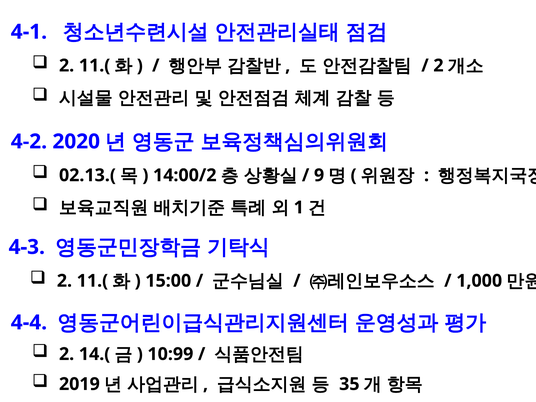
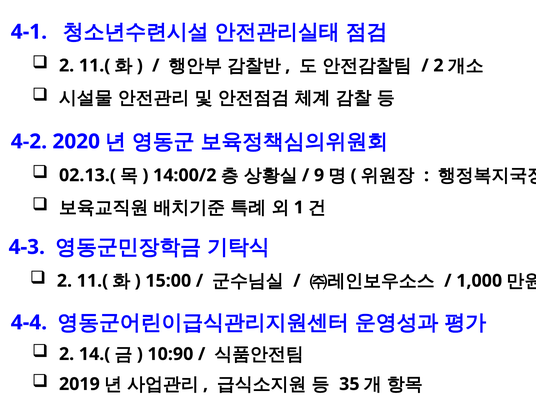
10:99: 10:99 -> 10:90 (170, 354)
